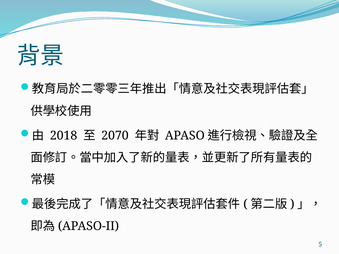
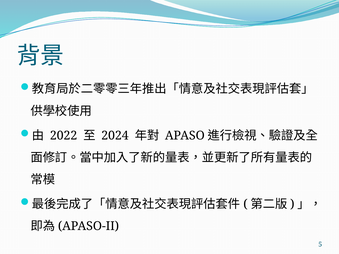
2018: 2018 -> 2022 (64, 136)
2070: 2070 -> 2024 (115, 136)
